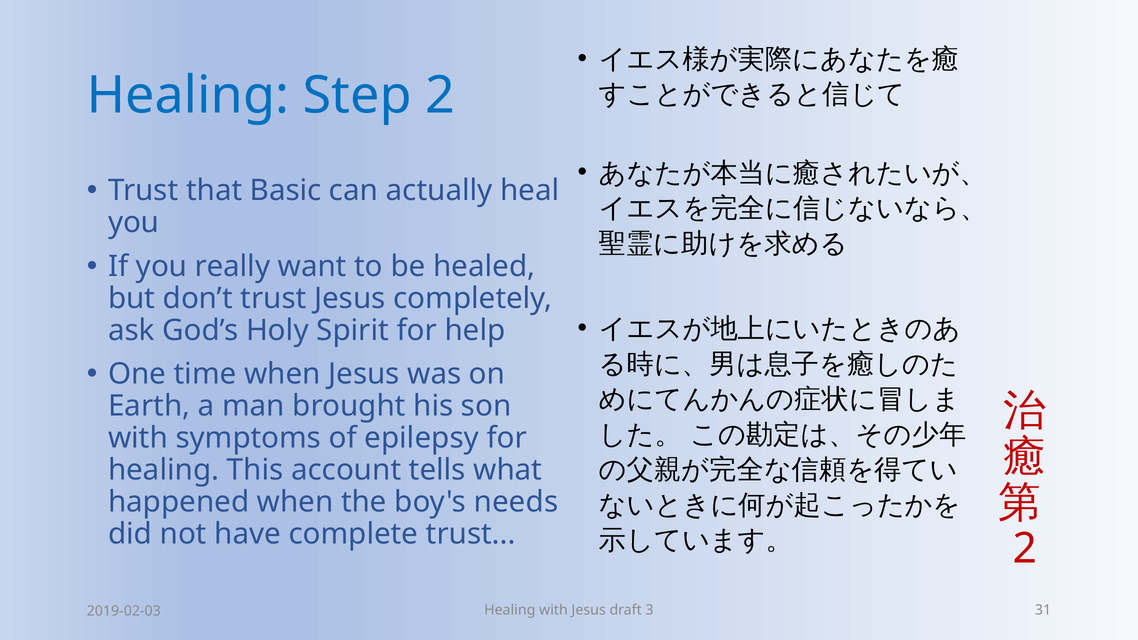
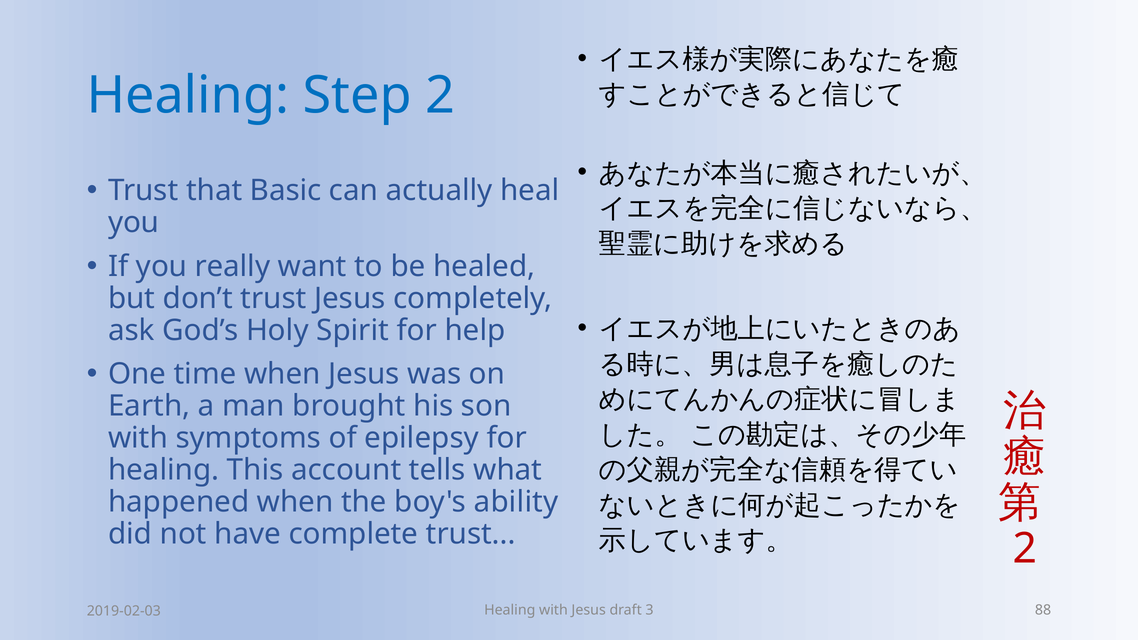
needs: needs -> ability (516, 502)
31: 31 -> 88 (1043, 610)
